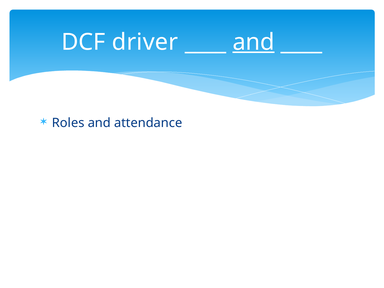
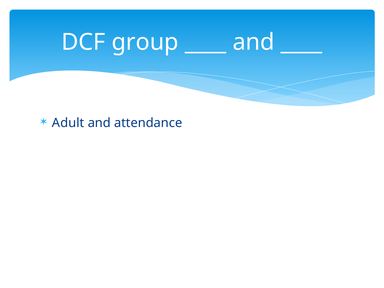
driver: driver -> group (145, 42)
and underline: present -> none (254, 42)
Roles: Roles -> Adult (68, 123)
